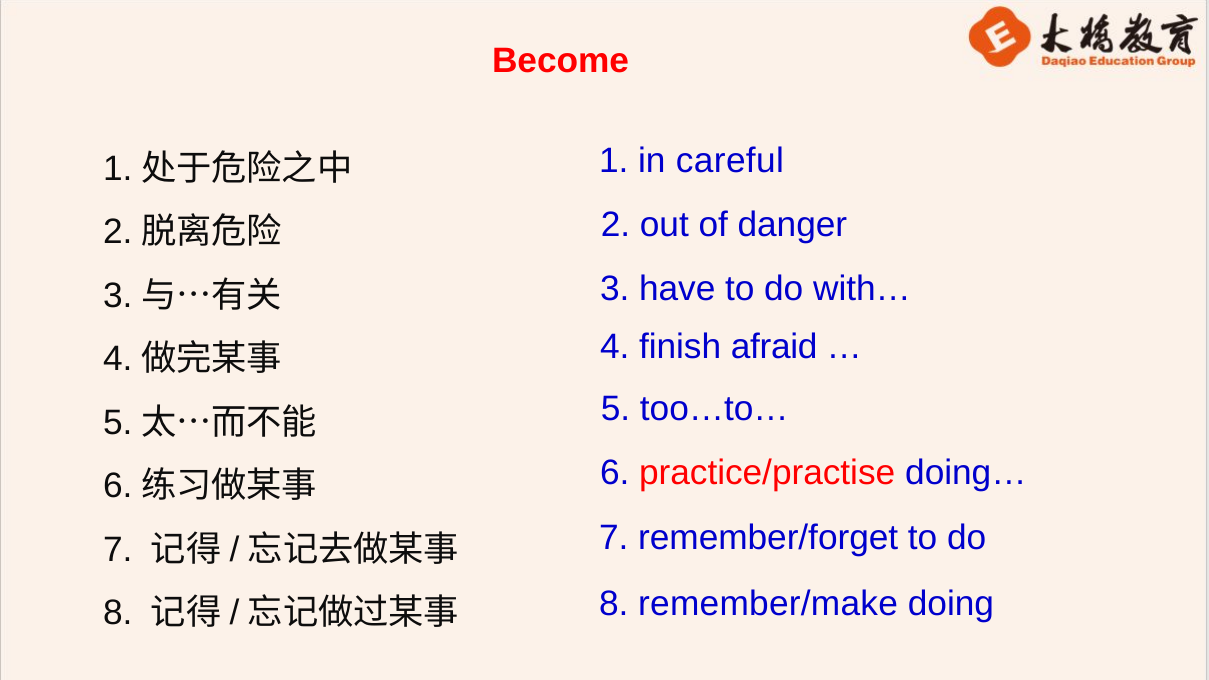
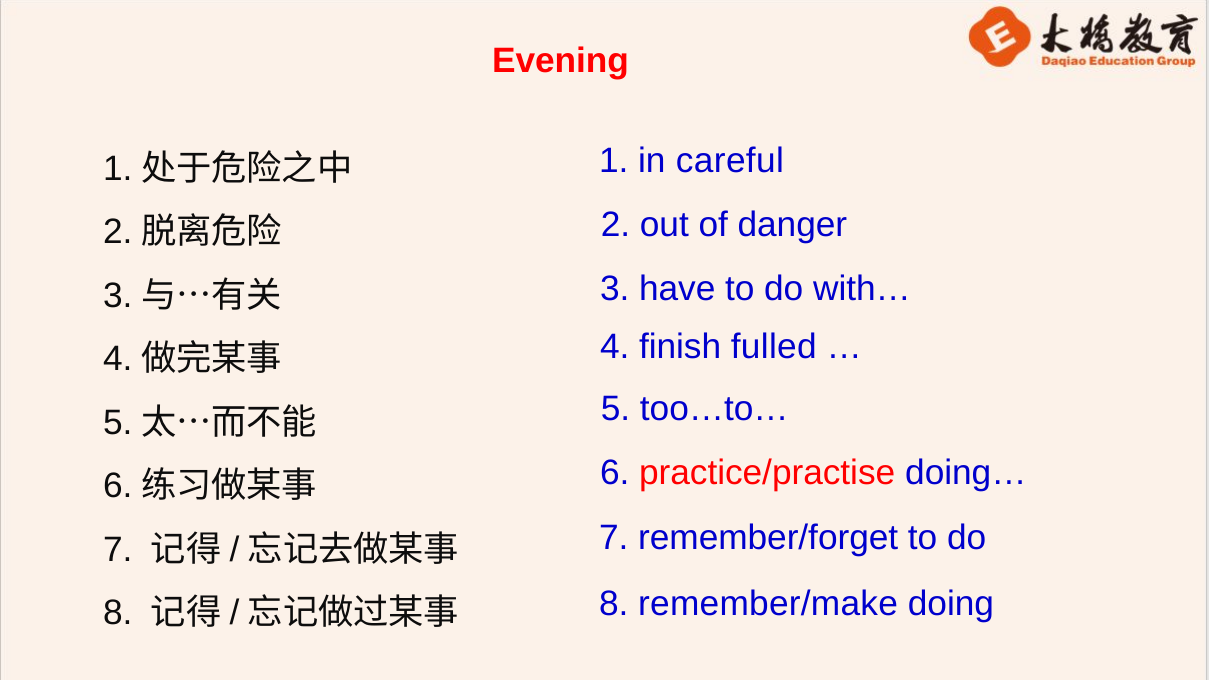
Become: Become -> Evening (561, 61)
afraid: afraid -> fulled (774, 347)
